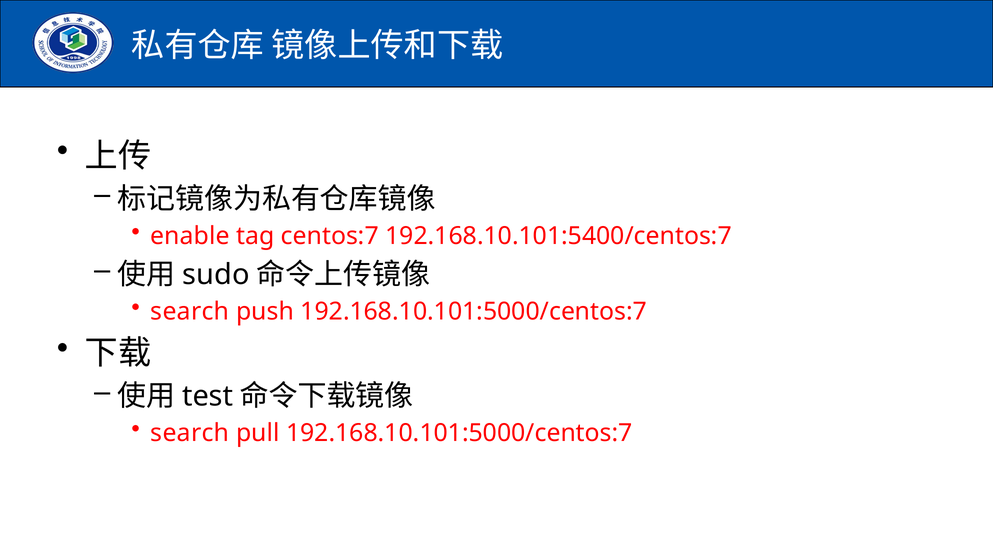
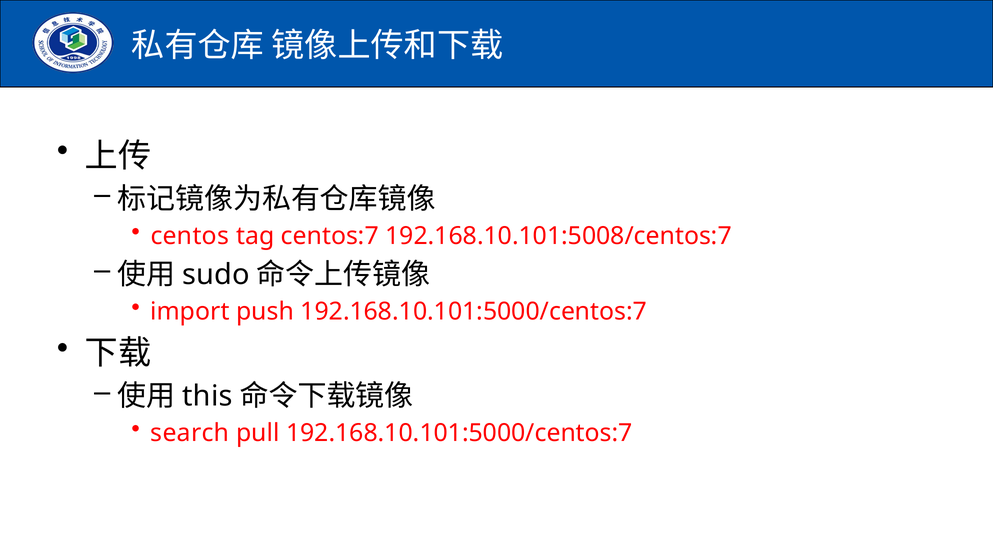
enable: enable -> centos (190, 236)
192.168.10.101:5400/centos:7: 192.168.10.101:5400/centos:7 -> 192.168.10.101:5008/centos:7 (559, 236)
search: search -> import (190, 311)
test: test -> this (207, 396)
